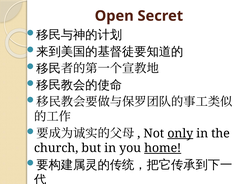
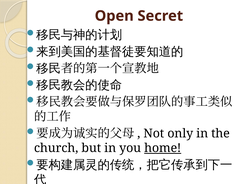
only underline: present -> none (180, 133)
